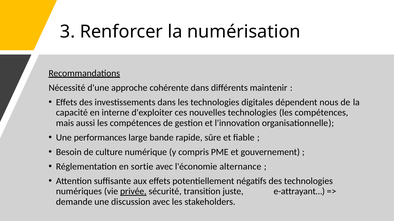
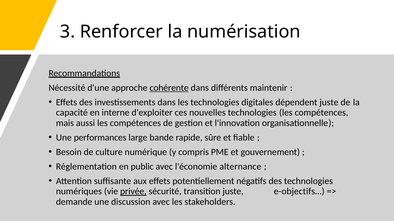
cohérente underline: none -> present (169, 88)
dépendent nous: nous -> juste (329, 102)
sortie: sortie -> public (142, 167)
e-attrayant…: e-attrayant… -> e-objectifs… (299, 192)
